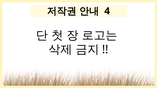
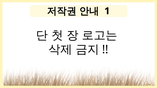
4: 4 -> 1 (107, 11)
